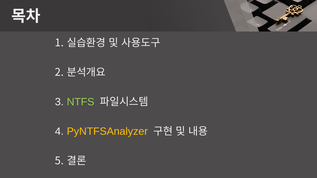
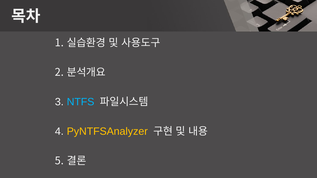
NTFS colour: light green -> light blue (81, 102)
